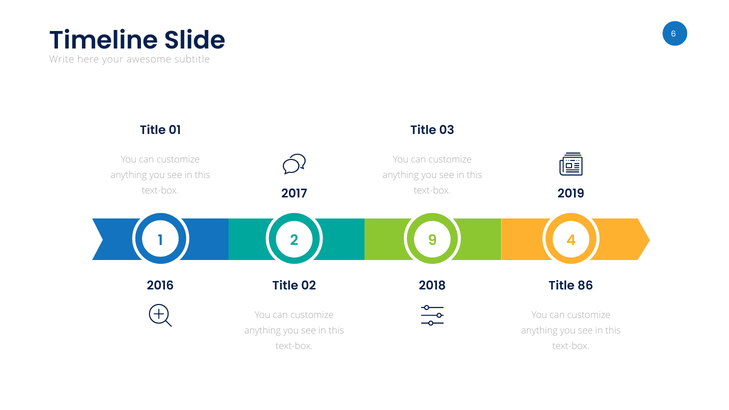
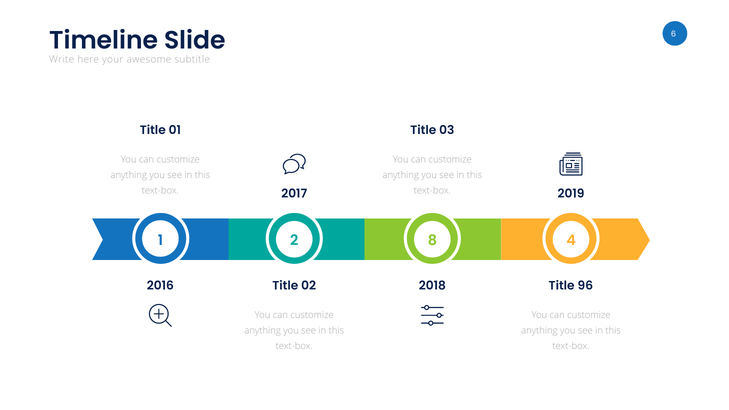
9: 9 -> 8 (432, 241)
86: 86 -> 96 (585, 286)
